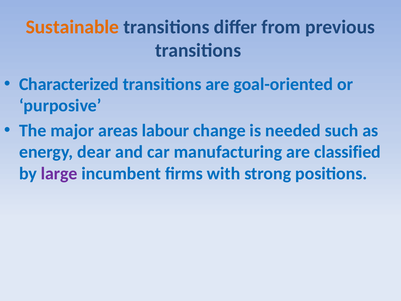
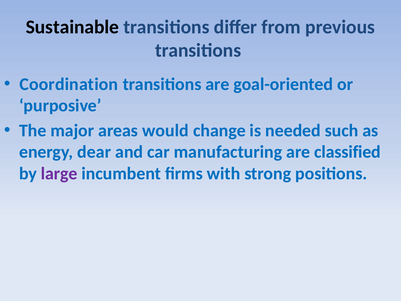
Sustainable colour: orange -> black (72, 27)
Characterized: Characterized -> Coordination (69, 84)
labour: labour -> would (165, 131)
